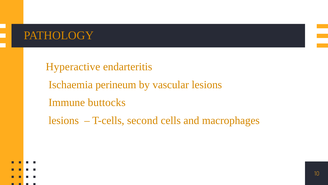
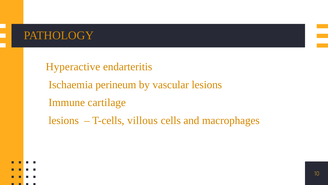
buttocks: buttocks -> cartilage (107, 102)
second: second -> villous (142, 120)
